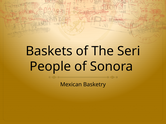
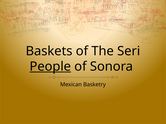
People underline: none -> present (50, 67)
